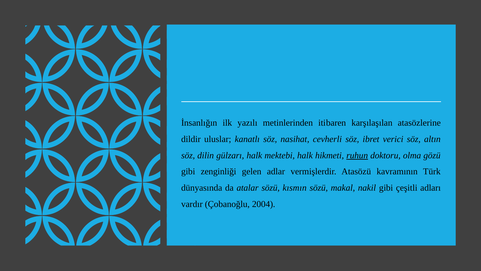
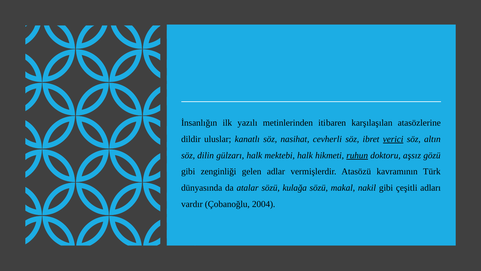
verici underline: none -> present (393, 139)
olma: olma -> aşsız (412, 155)
kısmın: kısmın -> kulağa (295, 188)
